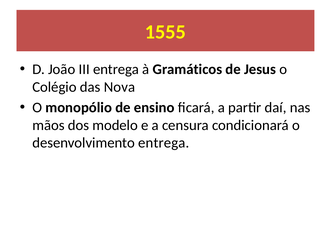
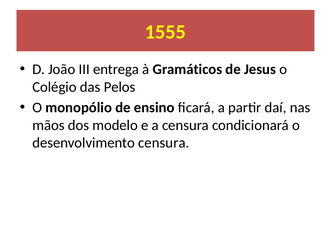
Nova: Nova -> Pelos (120, 87)
desenvolvimento entrega: entrega -> censura (164, 143)
